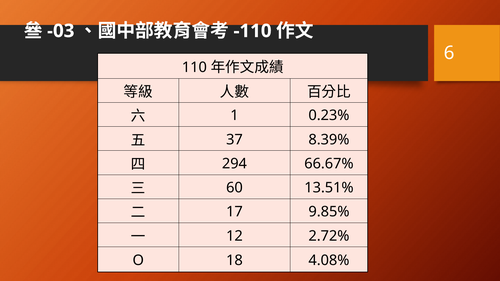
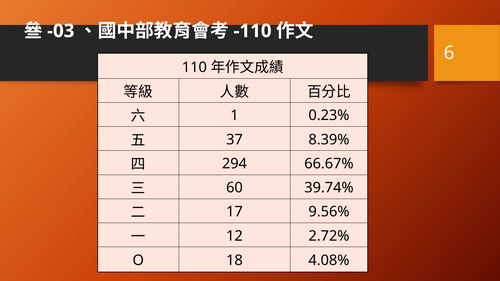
13.51%: 13.51% -> 39.74% (329, 188)
9.85%: 9.85% -> 9.56% (329, 212)
